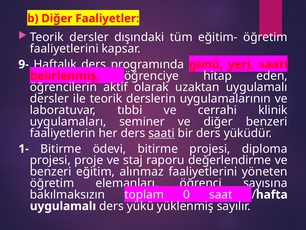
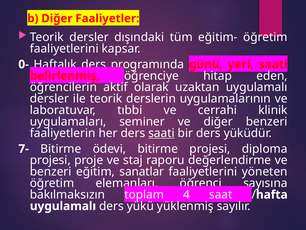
9-: 9- -> 0- (24, 64)
yeri underline: present -> none (241, 64)
1-: 1- -> 7- (24, 149)
alınmaz: alınmaz -> sanatlar (142, 171)
0: 0 -> 4 (186, 194)
